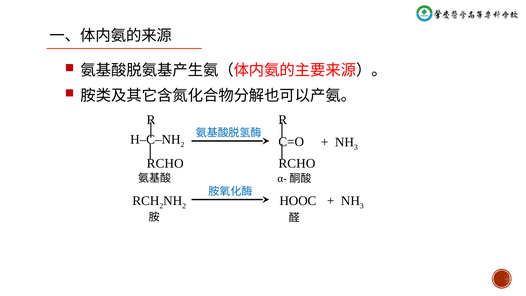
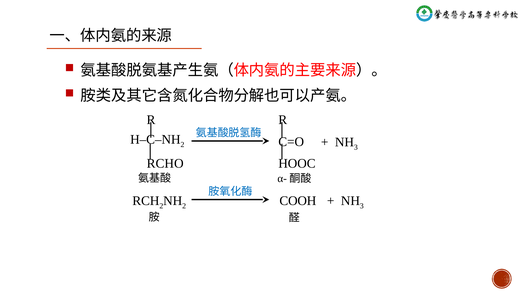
RCHO: RCHO -> HOOC (297, 164)
HOOC: HOOC -> COOH (298, 201)
